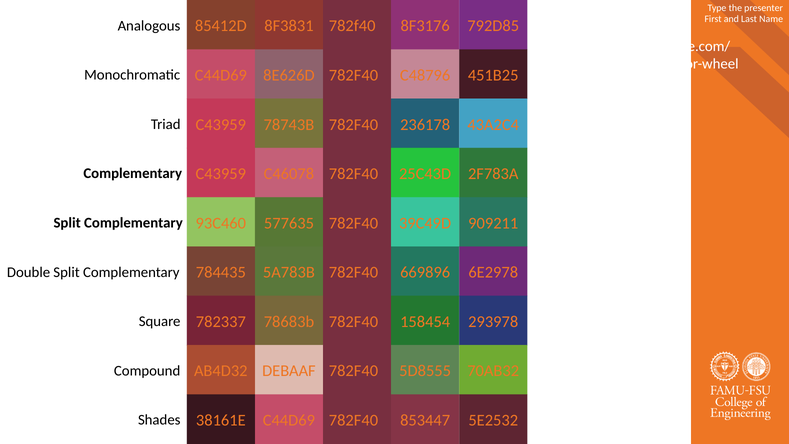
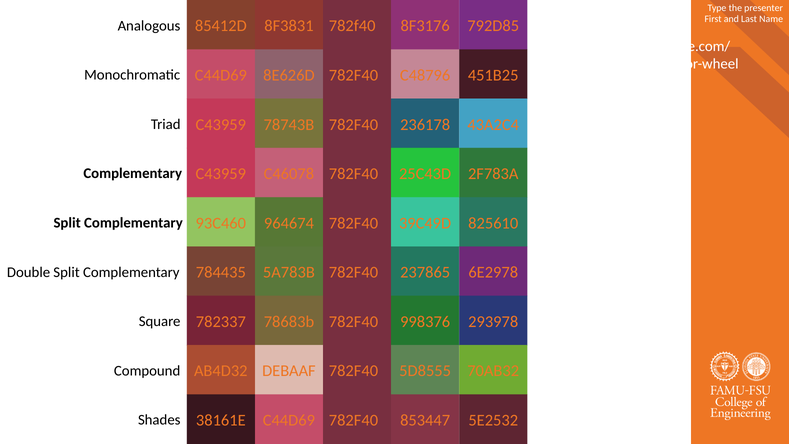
577635: 577635 -> 964674 (289, 223)
909211: 909211 -> 825610 (493, 223)
669896: 669896 -> 237865 (425, 272)
158454: 158454 -> 998376 (425, 322)
